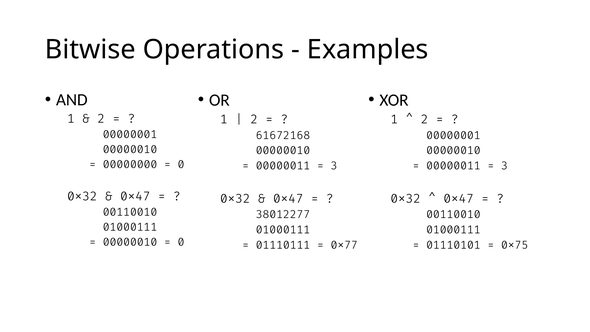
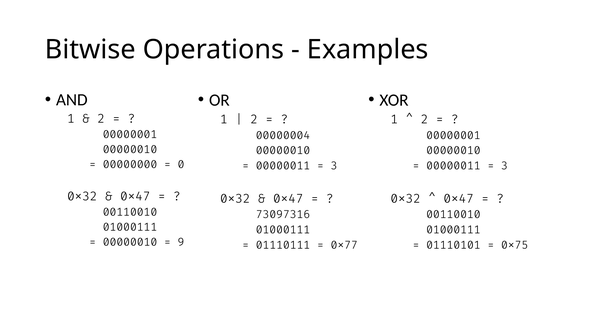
61672168: 61672168 -> 00000004 (283, 135)
38012277: 38012277 -> 73097316 (283, 215)
0: 0 -> 9 (181, 242)
